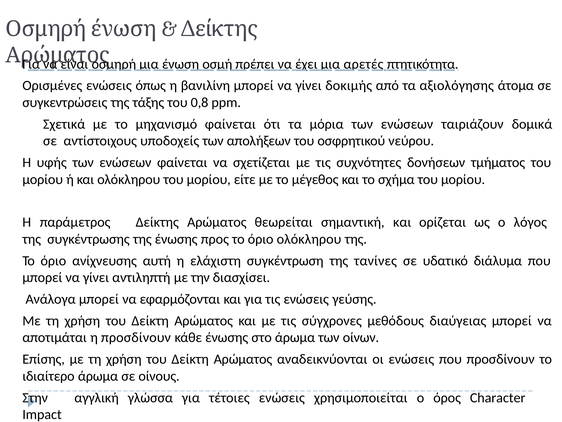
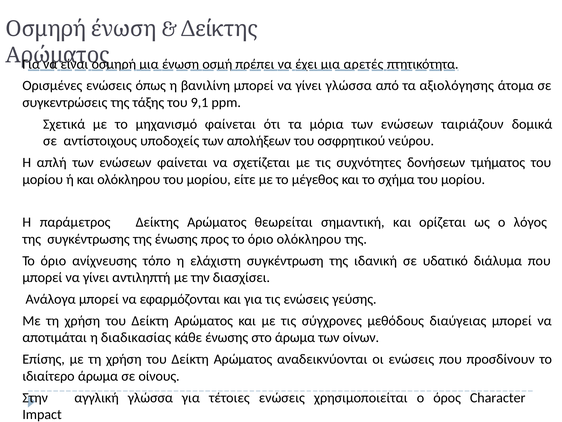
γίνει δοκιμής: δοκιμής -> γλώσσα (349, 86)
0,8: 0,8 -> 9,1 (200, 102)
υφής: υφής -> απλή (52, 162)
αυτή: αυτή -> τόπο (157, 260)
τανίνες: τανίνες -> ιδανική (376, 260)
η προσδίνουν: προσδίνουν -> διαδικασίας (136, 337)
